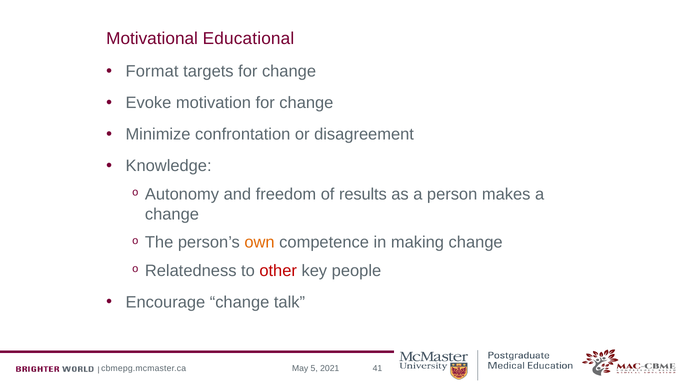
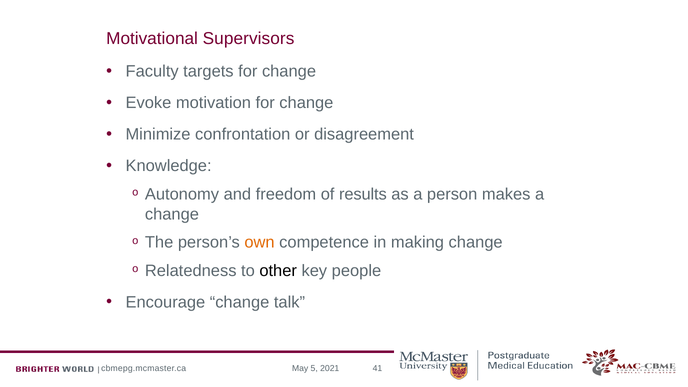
Educational: Educational -> Supervisors (249, 38)
Format: Format -> Faculty (152, 72)
other colour: red -> black (278, 271)
